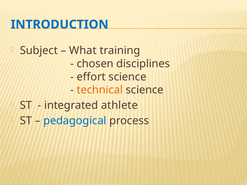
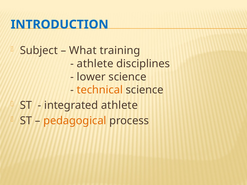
chosen: chosen -> athlete (95, 64)
effort: effort -> lower (91, 77)
pedagogical colour: blue -> orange (75, 121)
